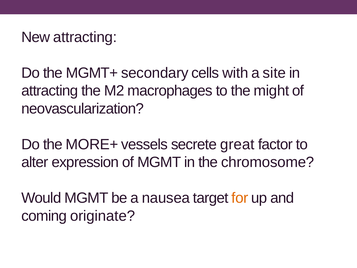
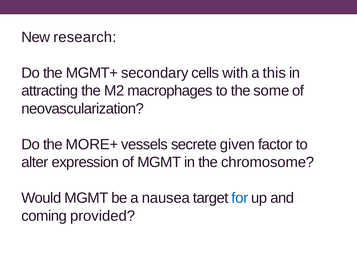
New attracting: attracting -> research (85, 37)
site: site -> this (274, 73)
might: might -> some (271, 91)
great: great -> given (237, 144)
for colour: orange -> blue (240, 198)
originate: originate -> provided (103, 216)
